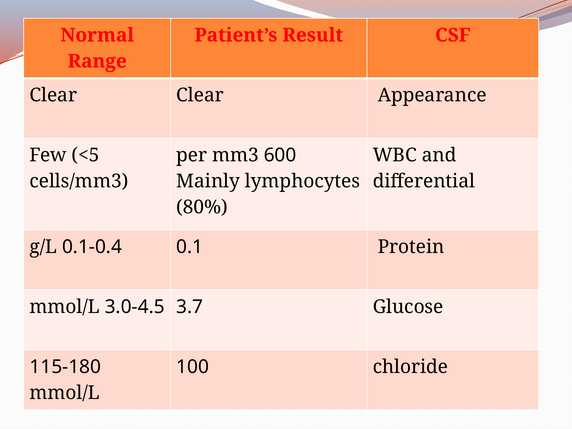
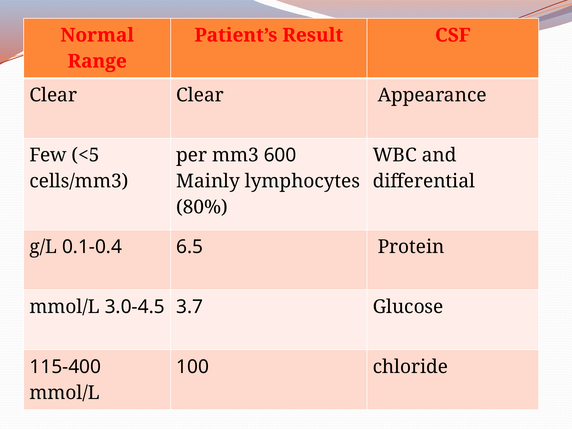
0.1: 0.1 -> 6.5 (190, 247)
115-180: 115-180 -> 115-400 (65, 367)
